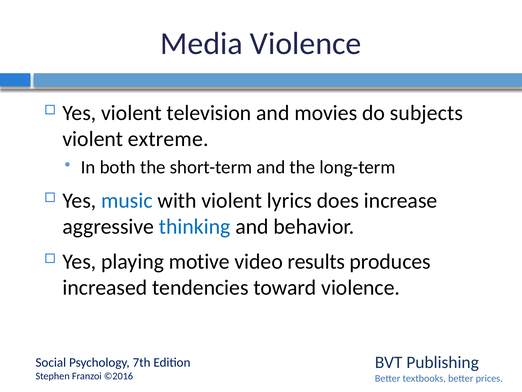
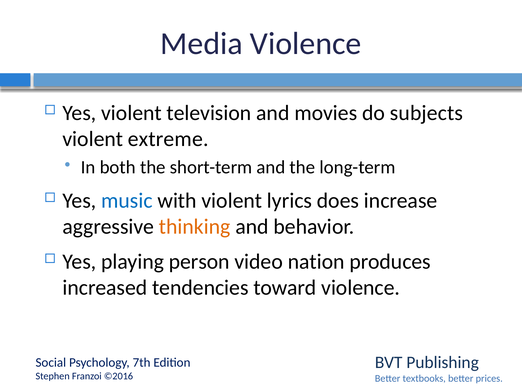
thinking colour: blue -> orange (195, 226)
motive: motive -> person (199, 261)
results: results -> nation (316, 261)
